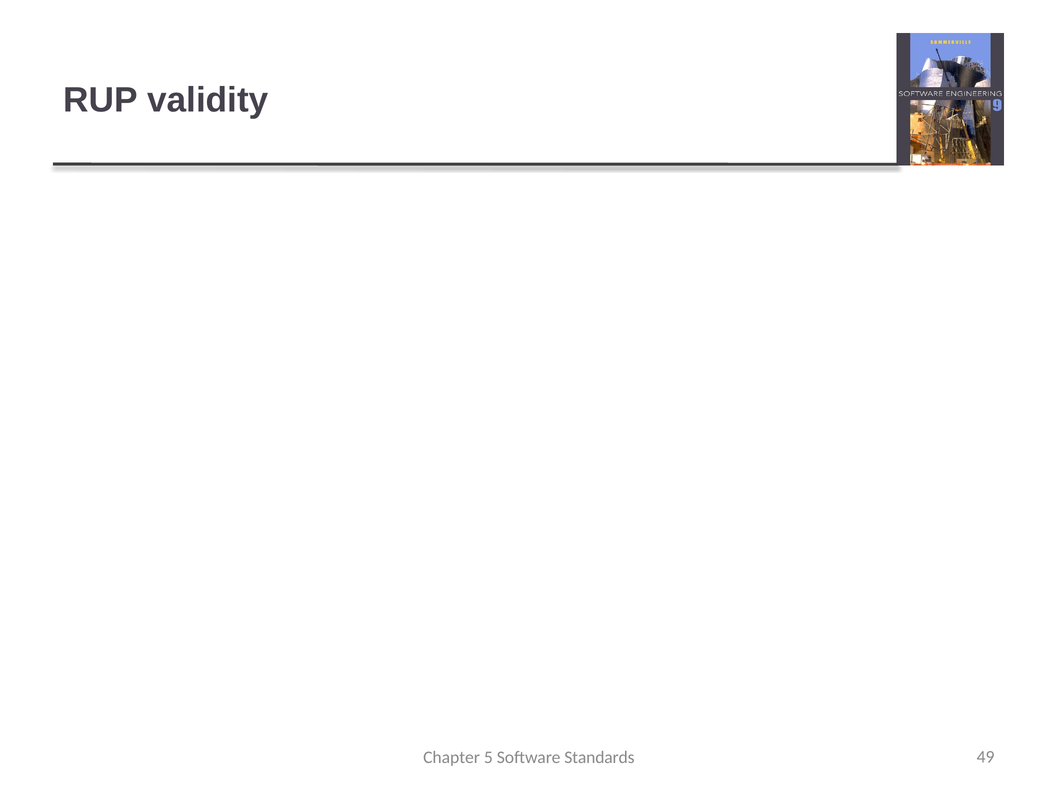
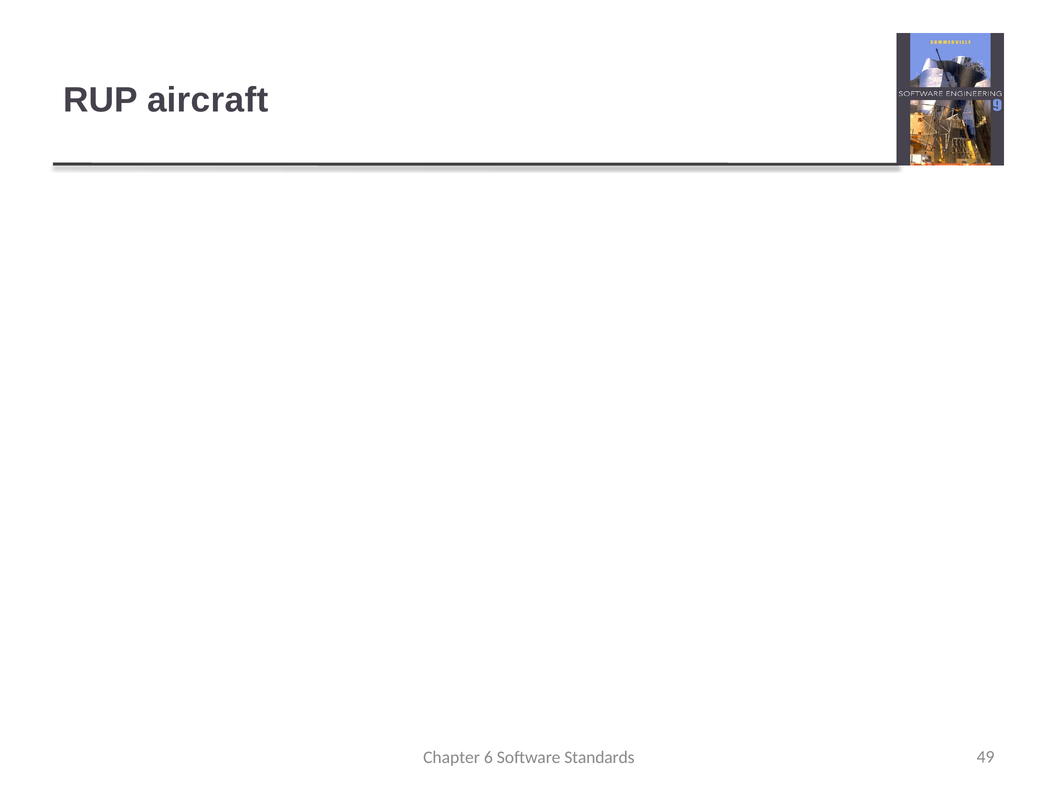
validity: validity -> aircraft (208, 100)
5: 5 -> 6 (488, 758)
